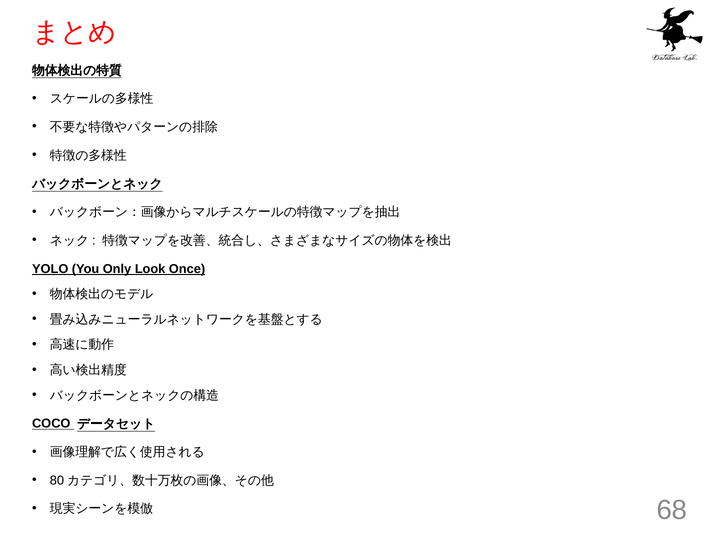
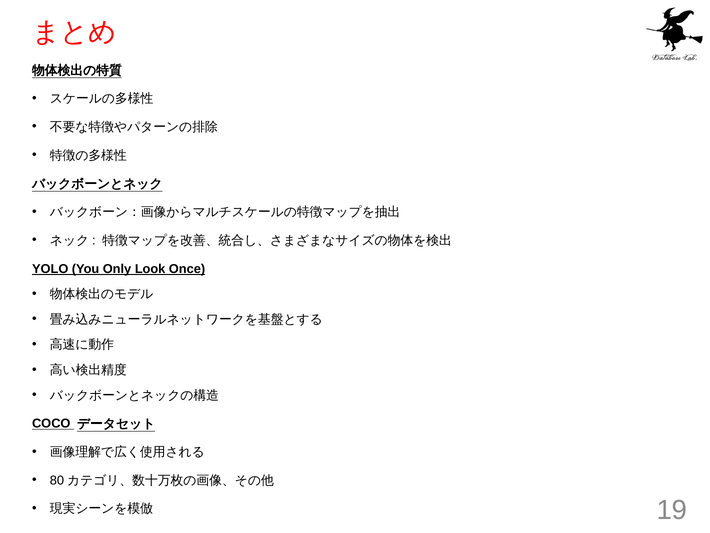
68: 68 -> 19 (672, 510)
